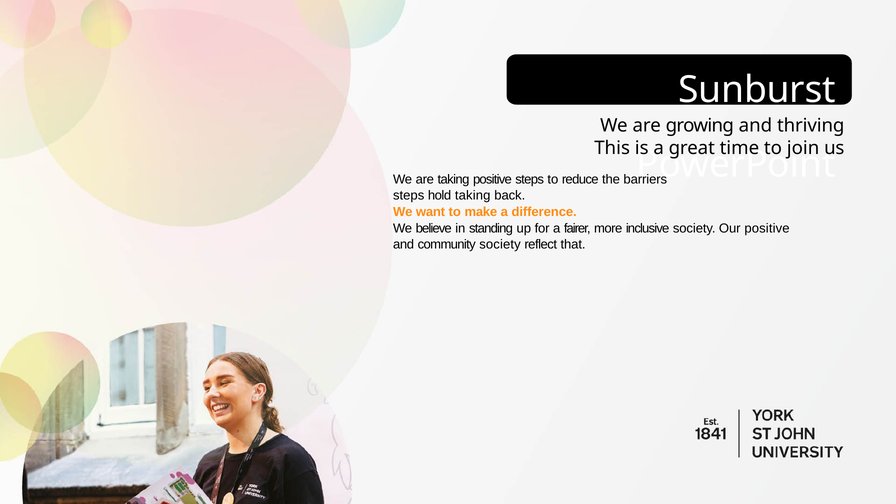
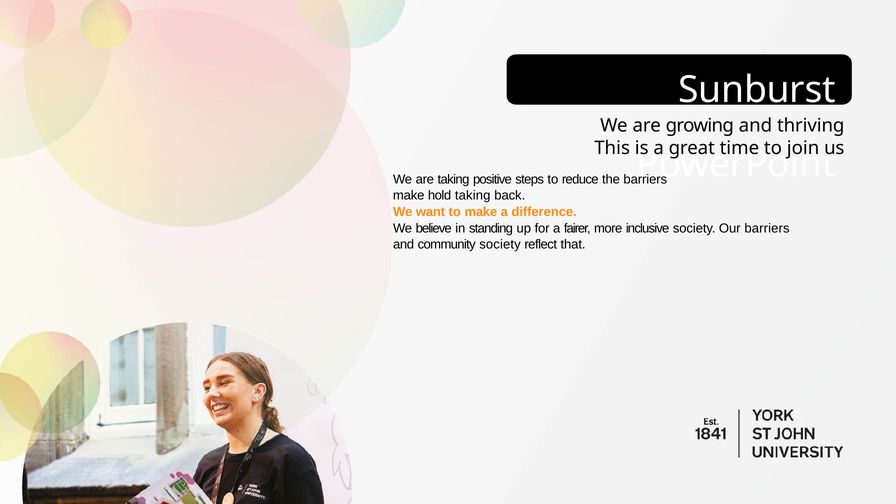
steps: steps -> make (409, 195)
Our positive: positive -> barriers (767, 229)
